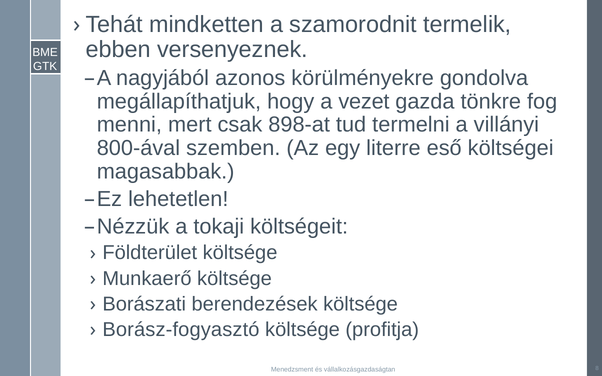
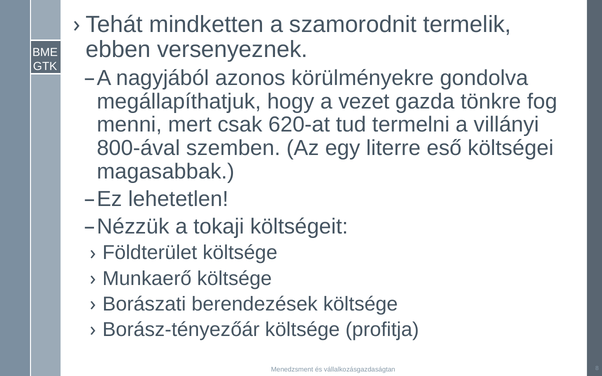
898-at: 898-at -> 620-at (299, 125)
Borász-fogyasztó: Borász-fogyasztó -> Borász-tényezőár (181, 330)
